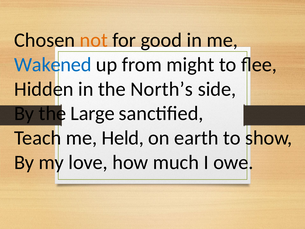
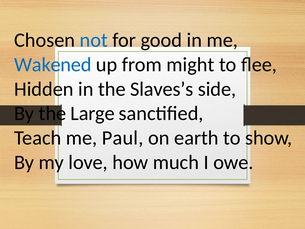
not colour: orange -> blue (94, 40)
North’s: North’s -> Slaves’s (162, 89)
Held: Held -> Paul (123, 138)
